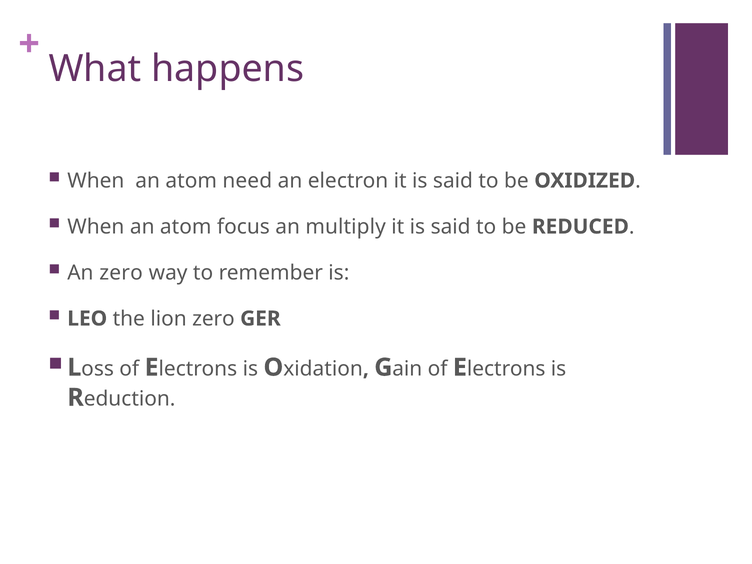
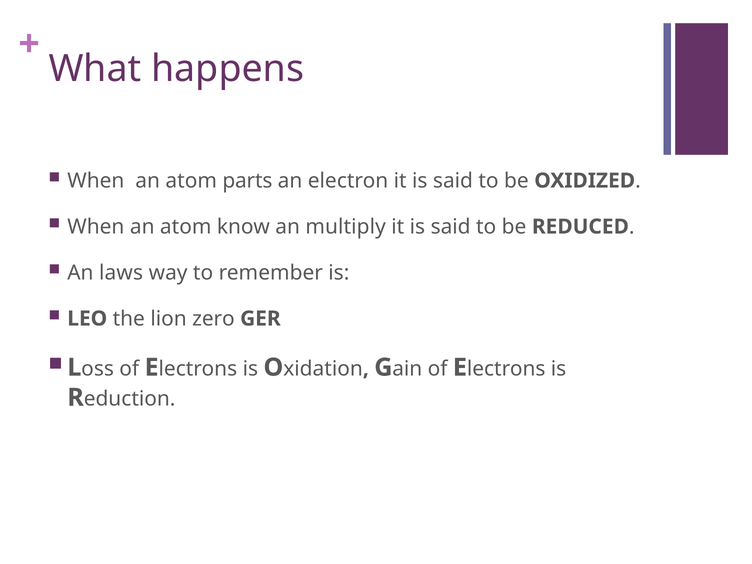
need: need -> parts (247, 181)
focus: focus -> know (243, 227)
An zero: zero -> laws (121, 273)
